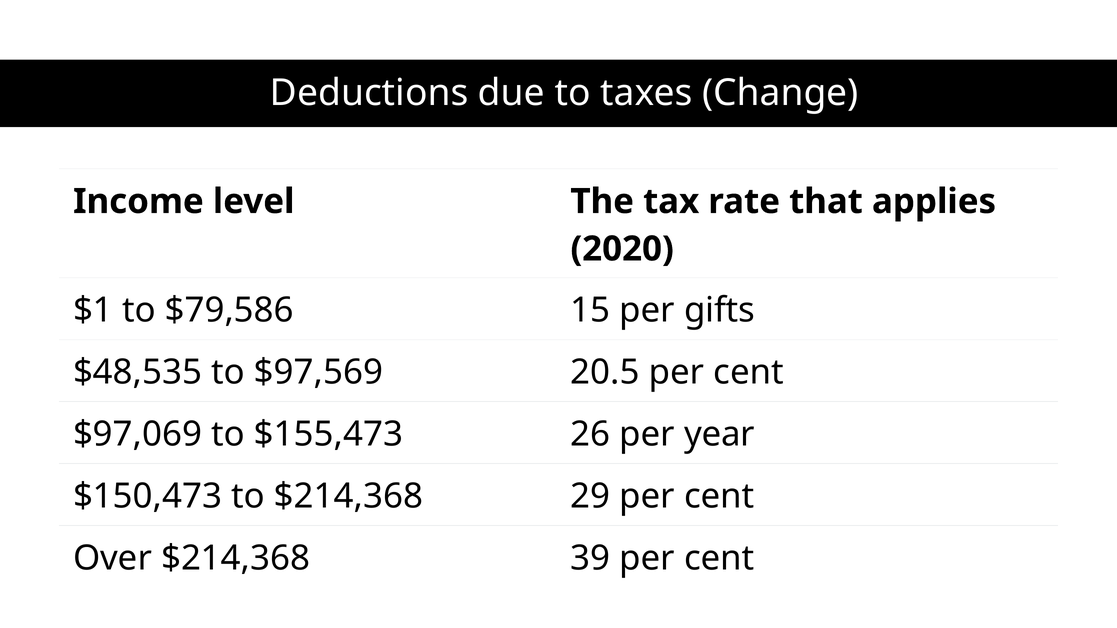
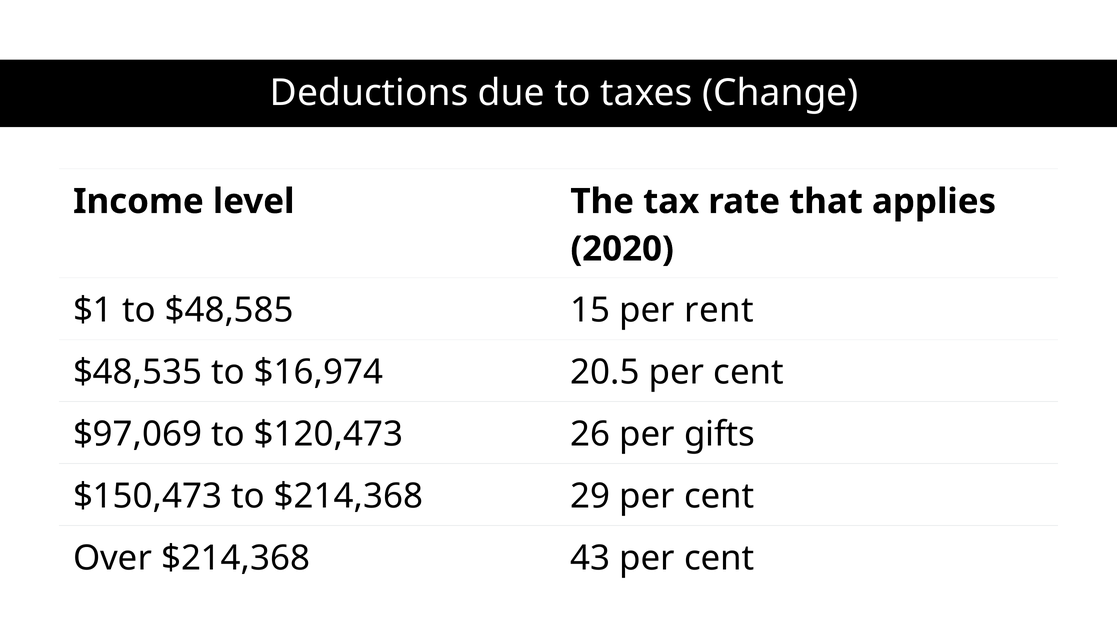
$79,586: $79,586 -> $48,585 (229, 311)
gifts: gifts -> rent (719, 311)
$97,569: $97,569 -> $16,974 (318, 373)
$155,473: $155,473 -> $120,473 (328, 435)
year: year -> gifts (719, 435)
39: 39 -> 43 (590, 559)
